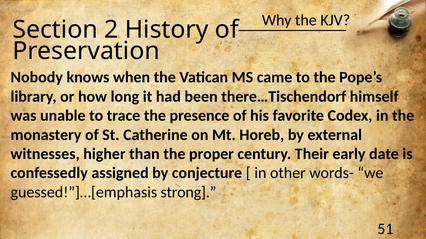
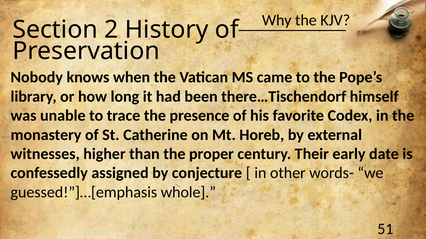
strong: strong -> whole (188, 193)
